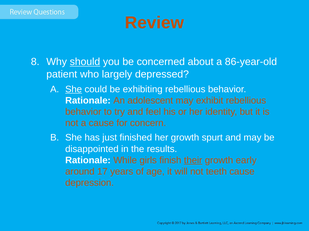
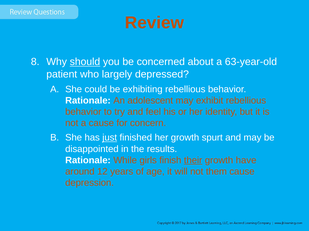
86-year-old: 86-year-old -> 63-year-old (251, 62)
She underline: present -> none (74, 89)
just underline: none -> present (110, 138)
early: early -> have (246, 161)
17: 17 -> 12 (102, 172)
teeth: teeth -> them (216, 172)
